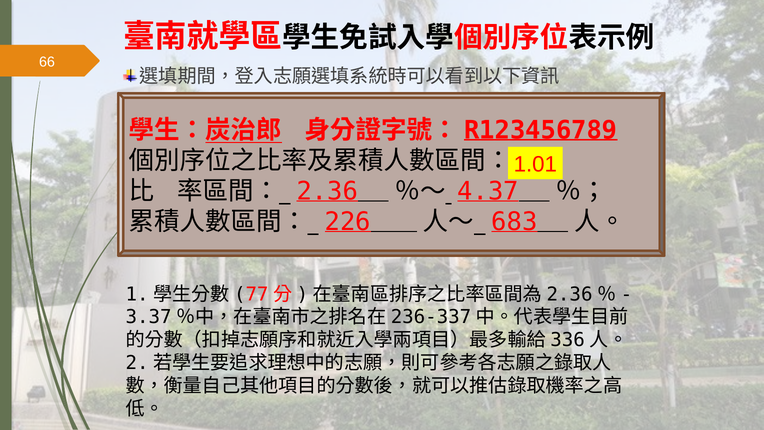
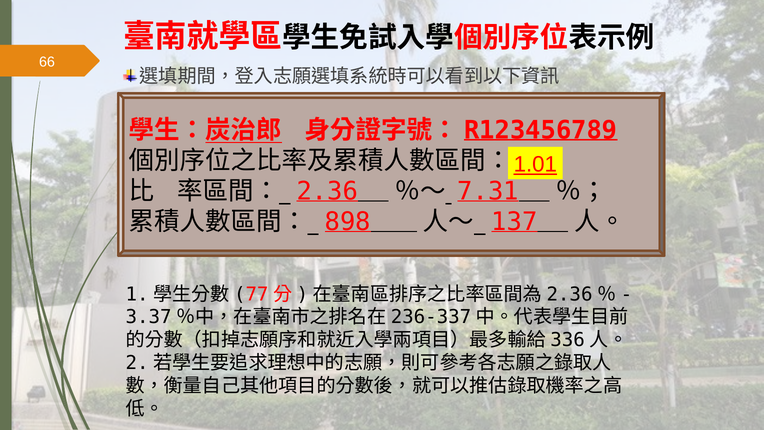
1.01 underline: none -> present (535, 164)
4.37: 4.37 -> 7.31 (488, 191)
226: 226 -> 898 (348, 222)
683: 683 -> 137 (514, 222)
